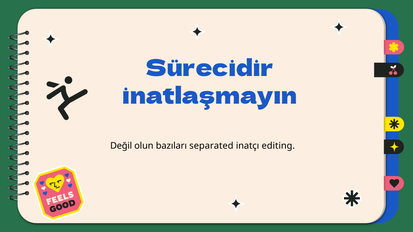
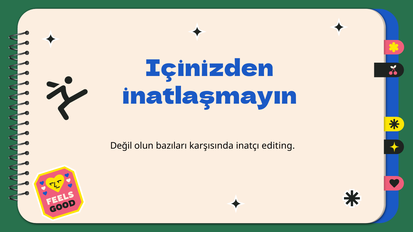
Sürecidir: Sürecidir -> Içinizden (210, 69)
separated: separated -> karşısında (211, 146)
